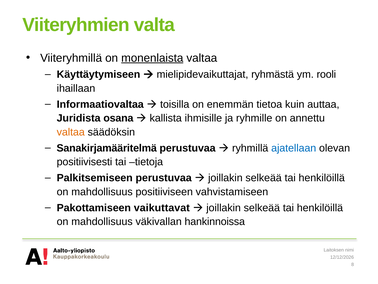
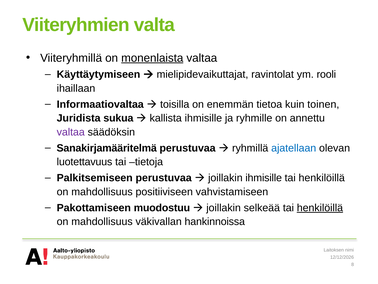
ryhmästä: ryhmästä -> ravintolat (273, 74)
auttaa: auttaa -> toinen (323, 104)
osana: osana -> sukua (118, 118)
valtaa colour: orange -> purple (71, 132)
positiivisesti: positiivisesti -> luotettavuus (85, 162)
selkeää: selkeää -> ihmisille (264, 178)
vaikuttavat: vaikuttavat -> muodostuu (162, 207)
henkilöillä underline: none -> present (320, 207)
